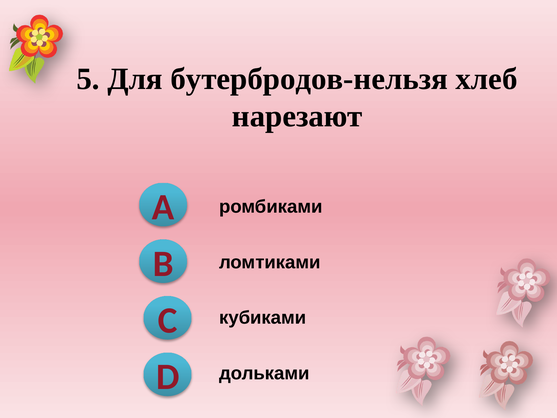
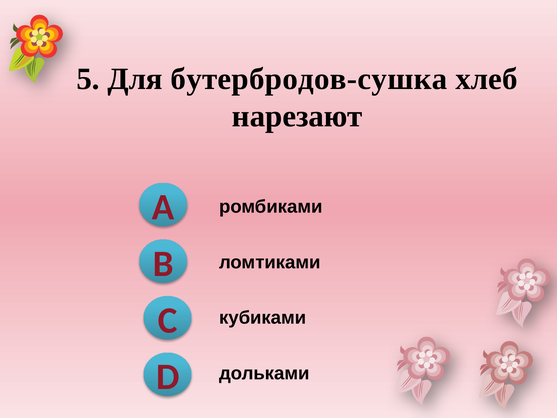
бутербродов-нельзя: бутербродов-нельзя -> бутербродов-сушка (309, 79)
